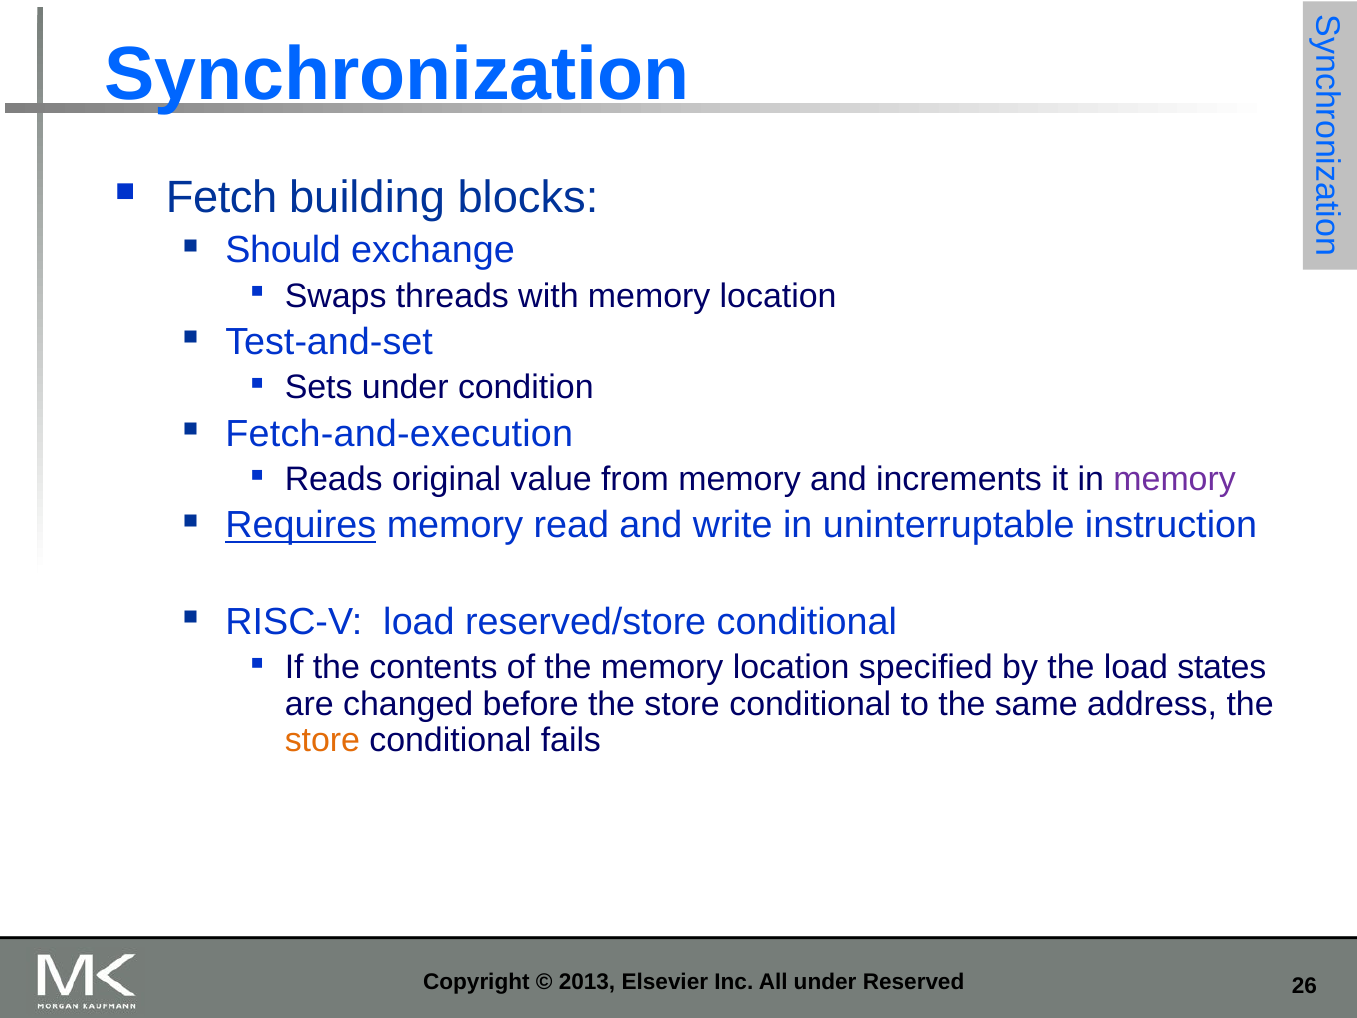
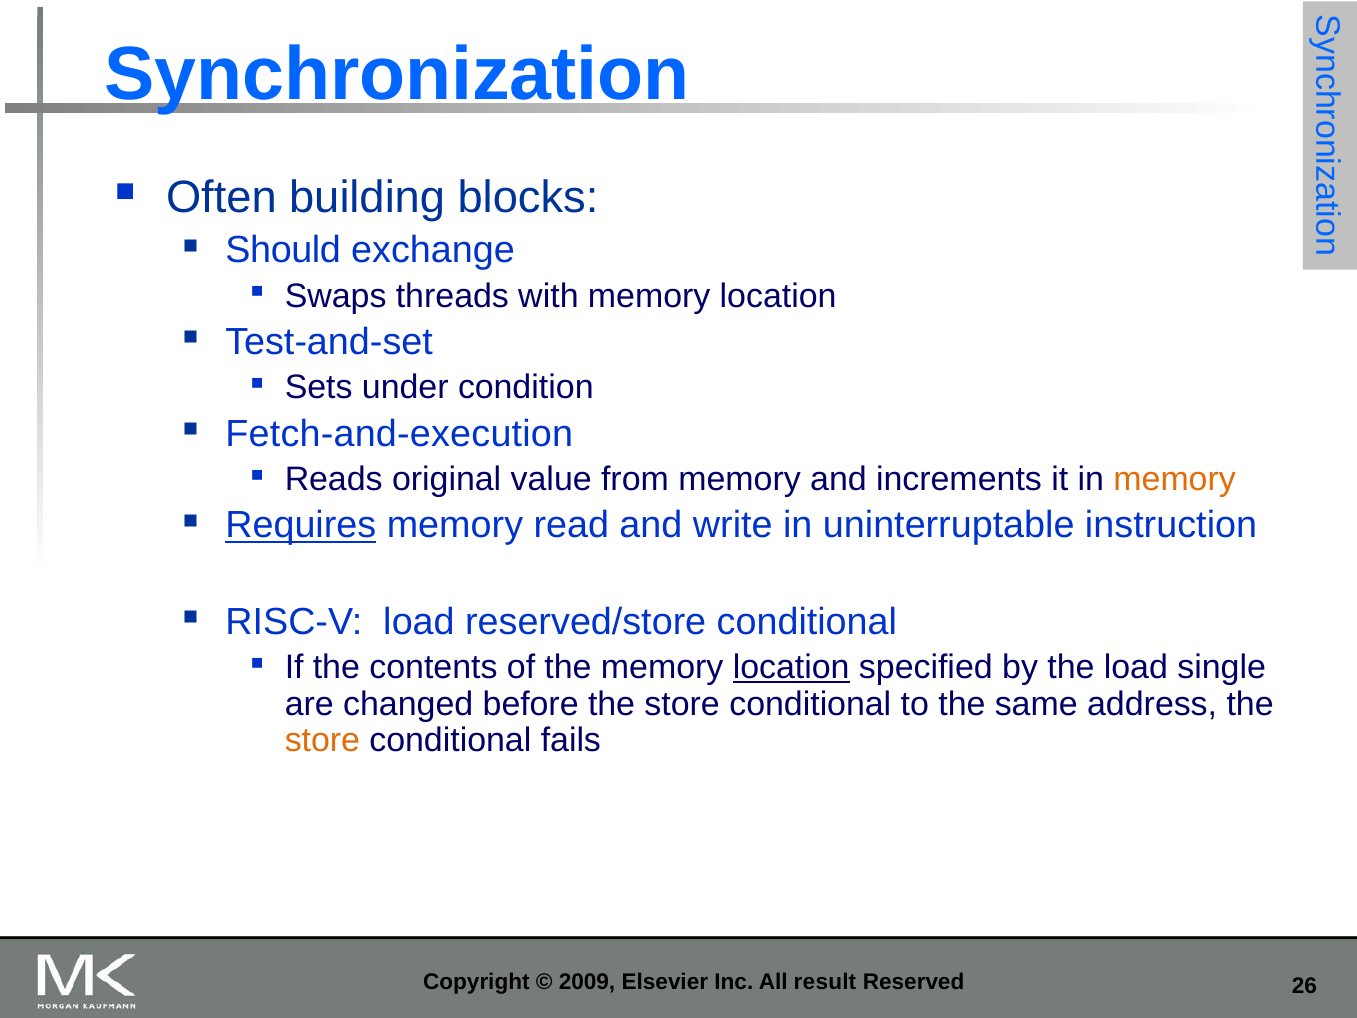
Fetch: Fetch -> Often (221, 198)
memory colour: purple -> orange (1175, 479)
location underline: none -> present (791, 667)
states: states -> single (1222, 667)
2013: 2013 -> 2009 (587, 981)
All under: under -> result (825, 981)
